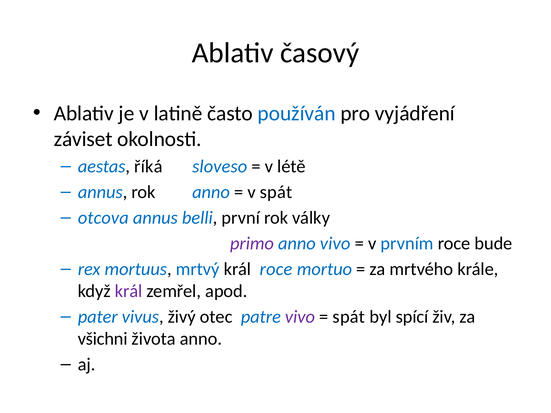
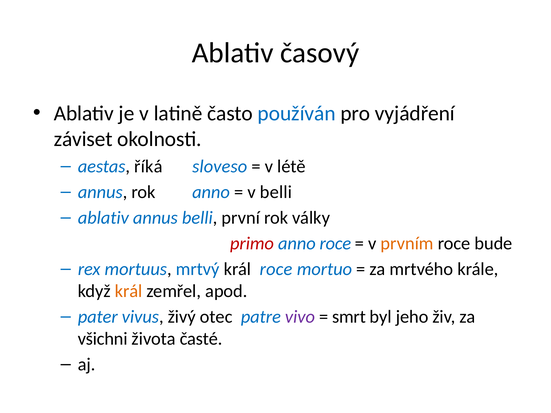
v spát: spát -> belli (276, 192)
otcova: otcova -> ablativ (103, 218)
primo colour: purple -> red (252, 244)
anno vivo: vivo -> roce (335, 244)
prvním colour: blue -> orange (407, 244)
král colour: purple -> orange (129, 291)
spát: spát -> smrt (349, 317)
spící: spící -> jeho (412, 317)
života anno: anno -> časté (201, 339)
